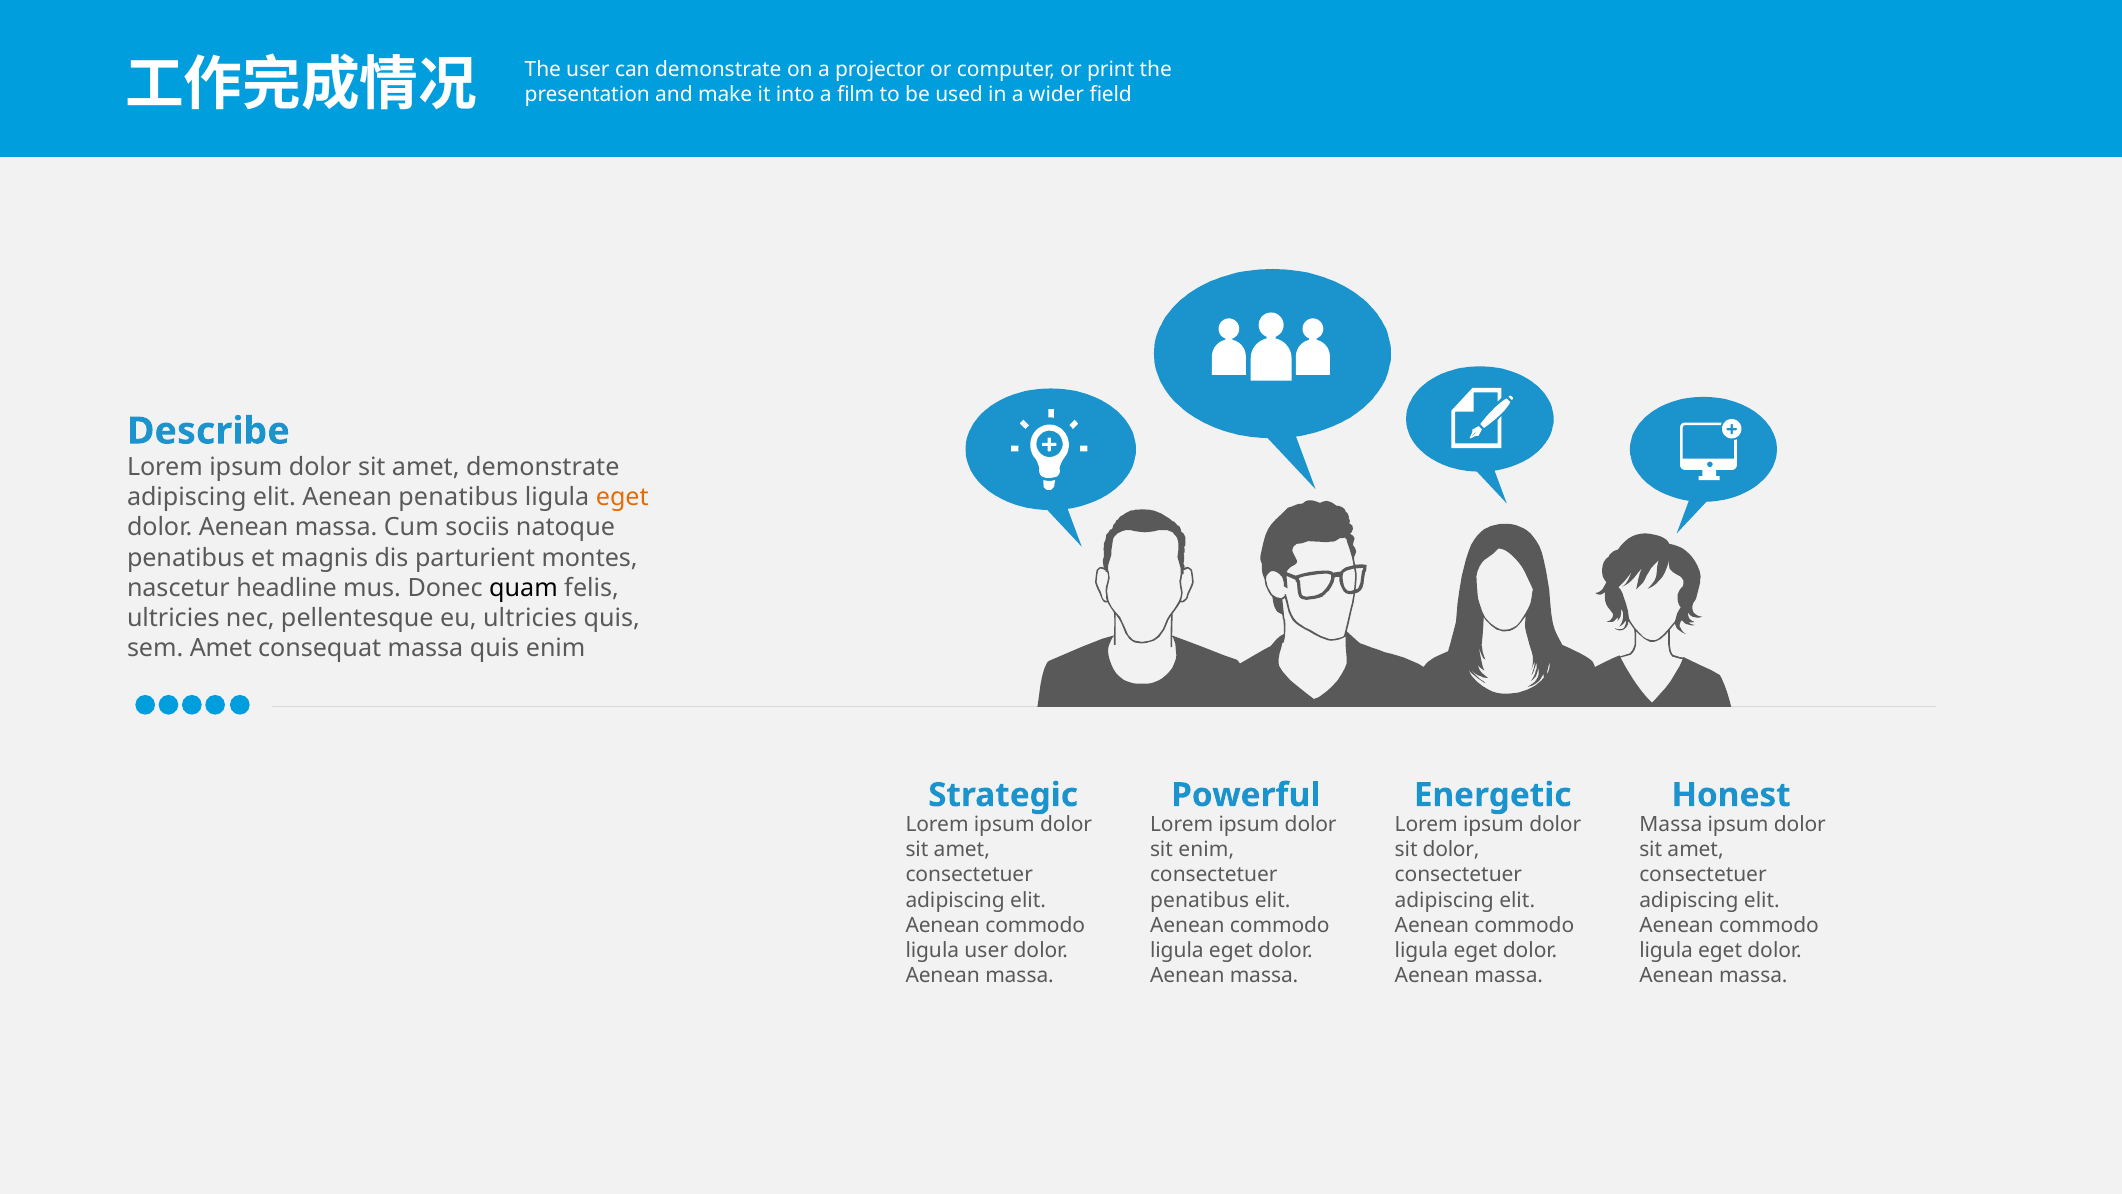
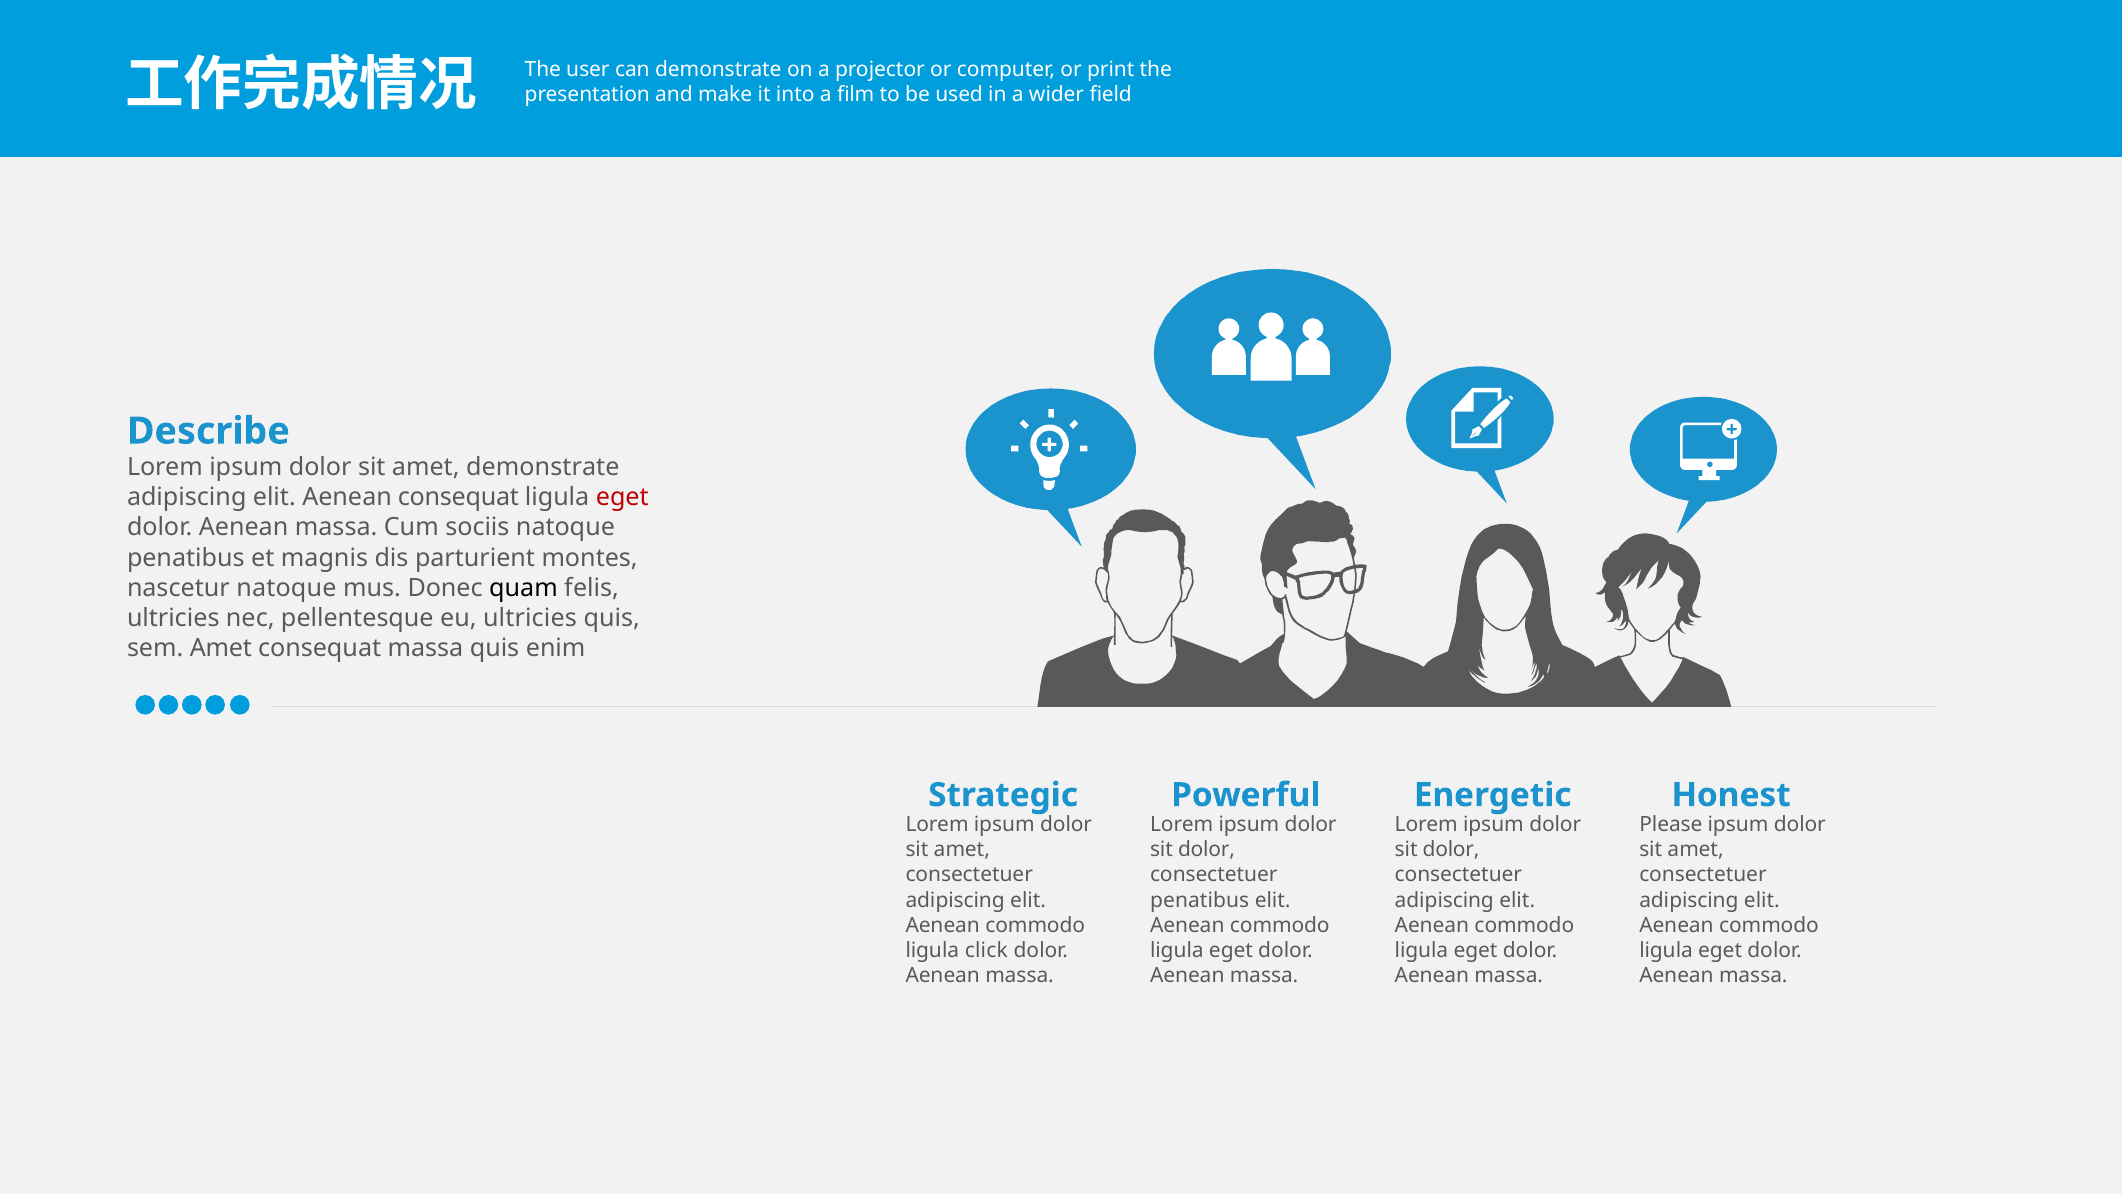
Aenean penatibus: penatibus -> consequat (458, 497)
eget colour: orange -> red (622, 497)
nascetur headline: headline -> natoque (286, 588)
Massa: Massa -> Please (1671, 824)
enim: enim -> dolor (1206, 850)
ligula user: user -> click (986, 950)
